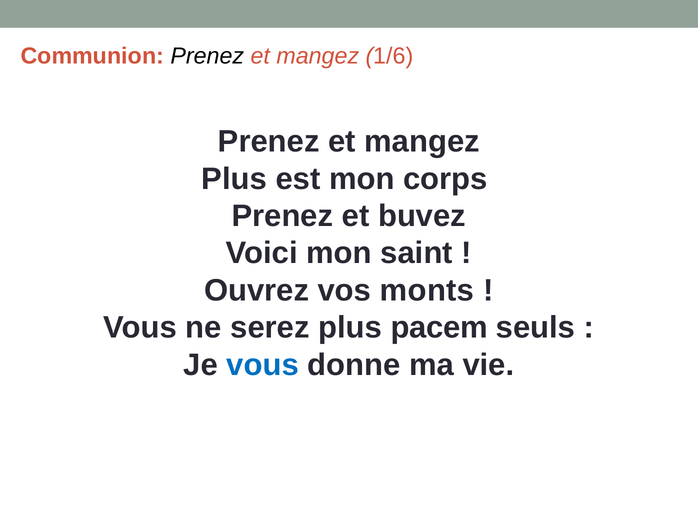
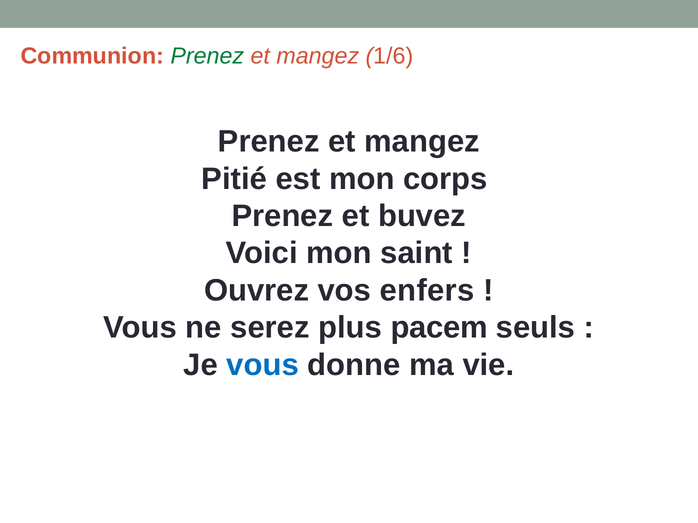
Prenez colour: black -> green (207, 56)
Plus: Plus -> Pitié (234, 179)
monts: monts -> enfers (427, 291)
